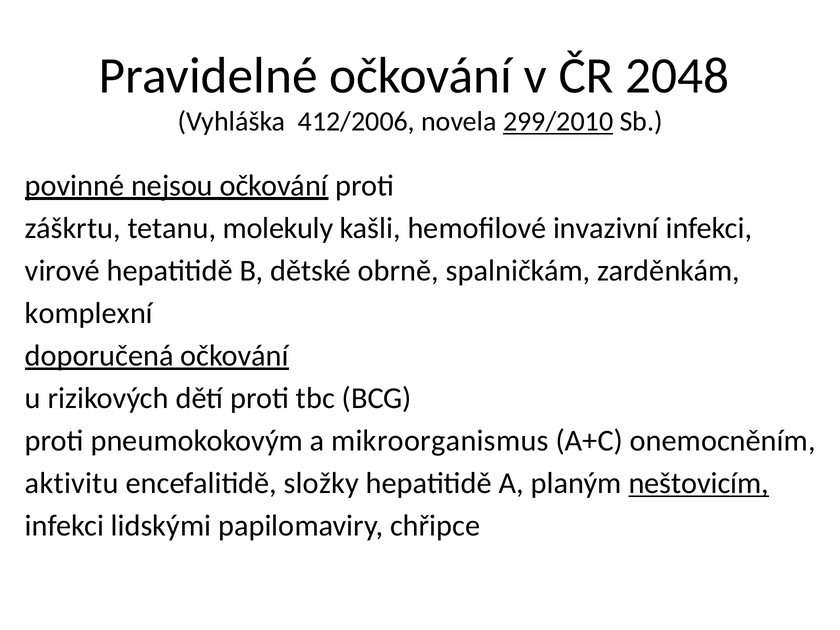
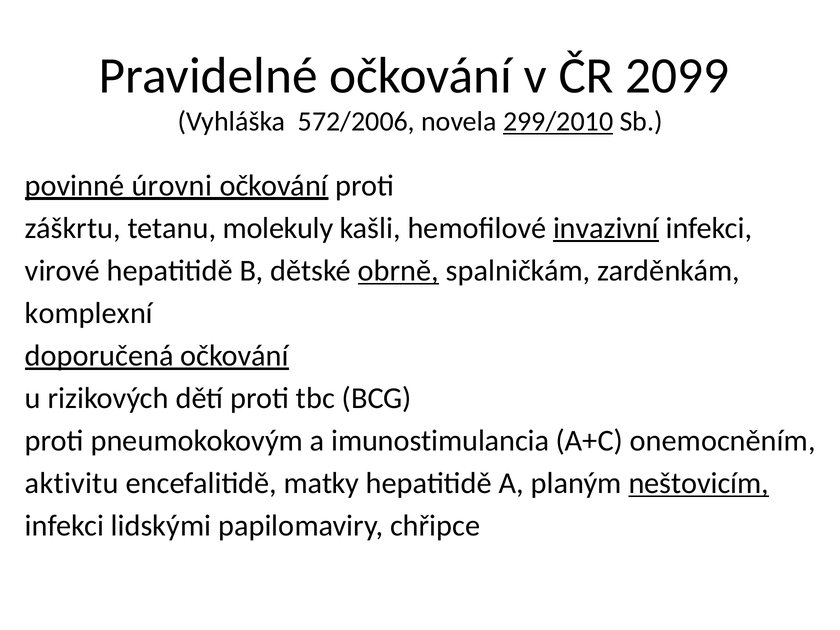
2048: 2048 -> 2099 (677, 76)
412/2006: 412/2006 -> 572/2006 (356, 122)
nejsou: nejsou -> úrovni (172, 186)
invazivní underline: none -> present (606, 228)
obrně underline: none -> present (398, 271)
mikroorganismus: mikroorganismus -> imunostimulancia (440, 441)
složky: složky -> matky (322, 483)
